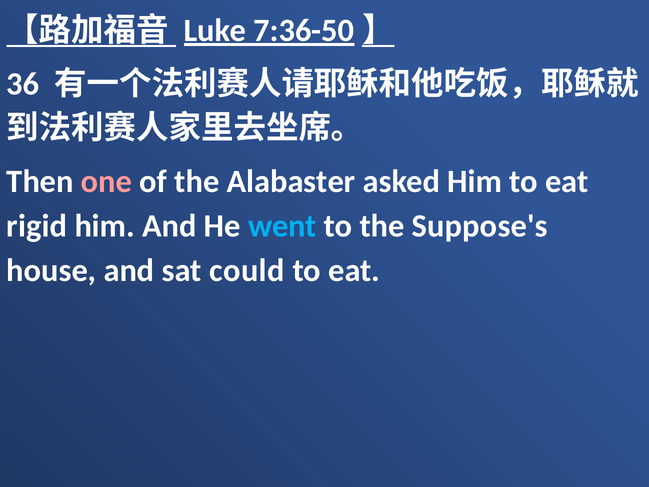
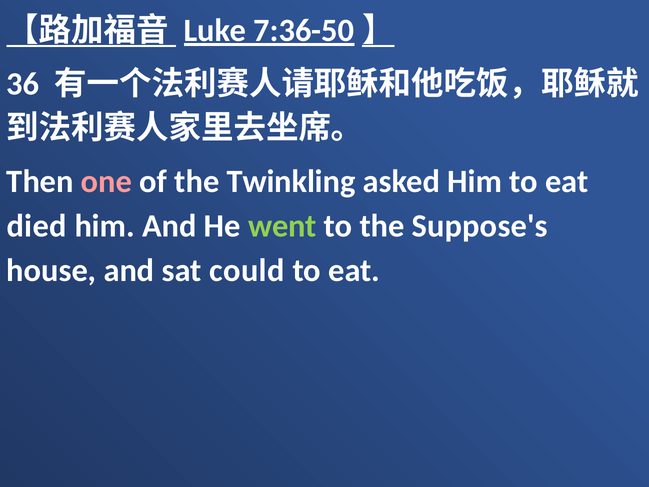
Alabaster: Alabaster -> Twinkling (291, 182)
rigid: rigid -> died (37, 226)
went colour: light blue -> light green (282, 226)
